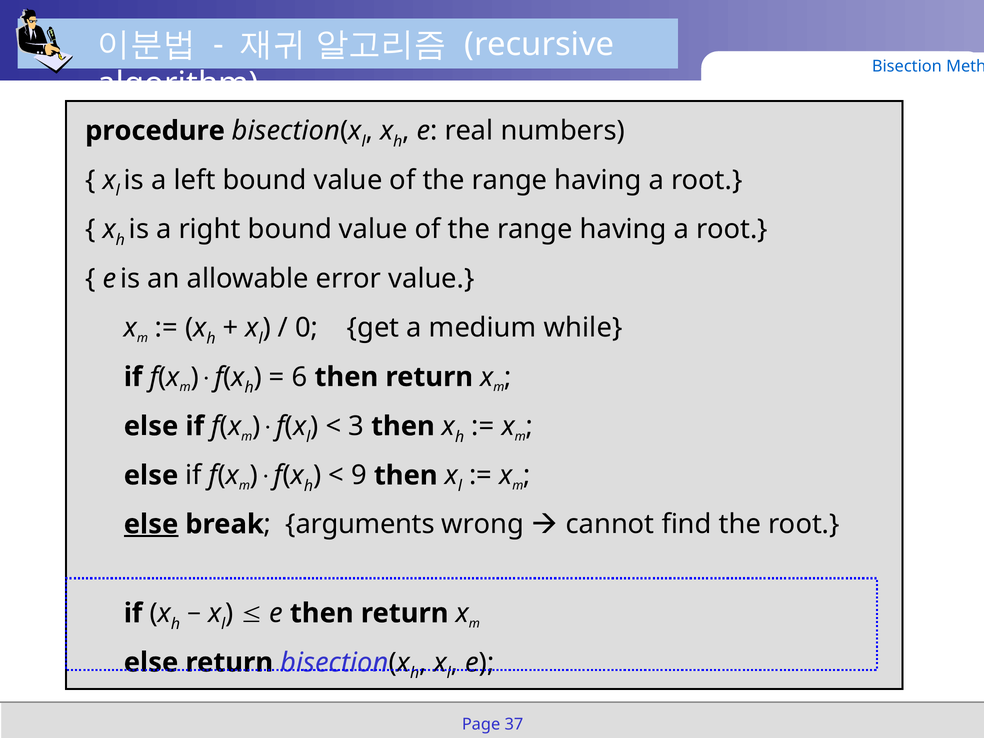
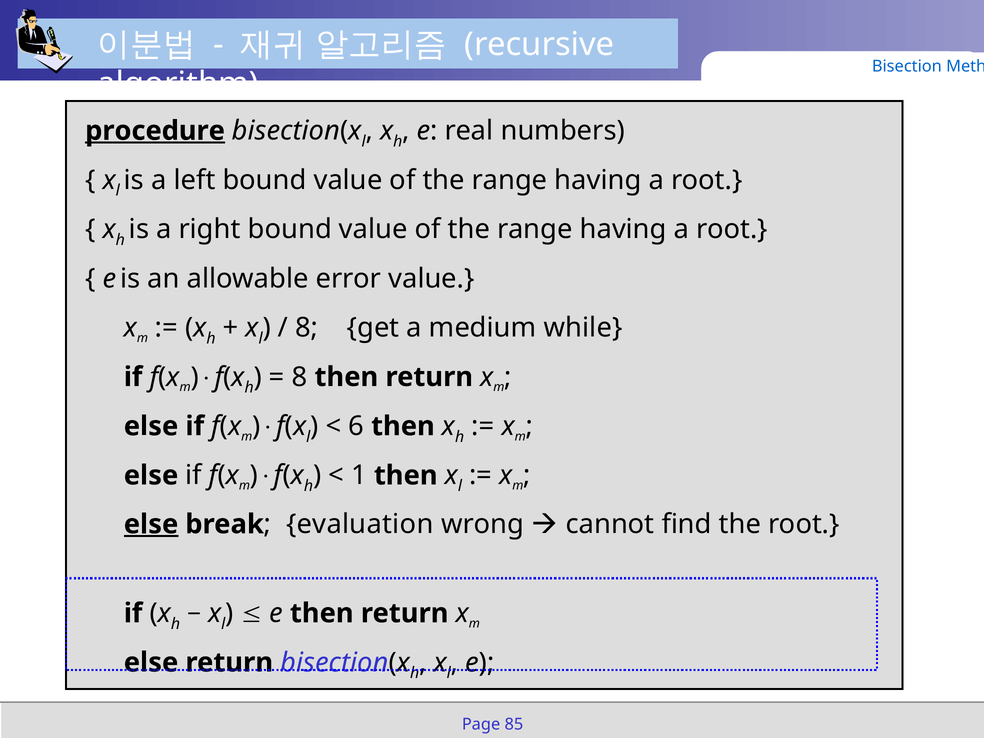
procedure underline: none -> present (155, 131)
0: 0 -> 8 (307, 328)
6: 6 -> 8 (300, 377)
3: 3 -> 6 (356, 426)
9: 9 -> 1 (359, 475)
arguments: arguments -> evaluation (360, 524)
37: 37 -> 85 (514, 724)
